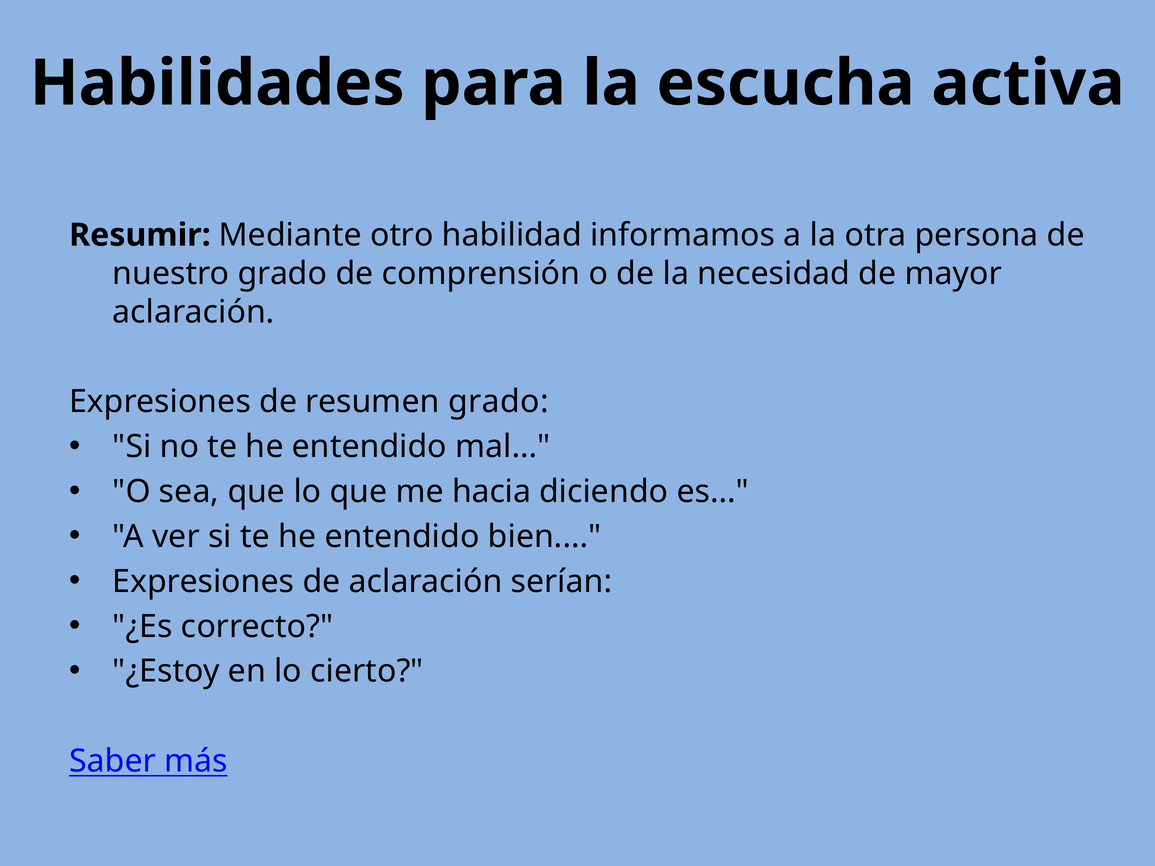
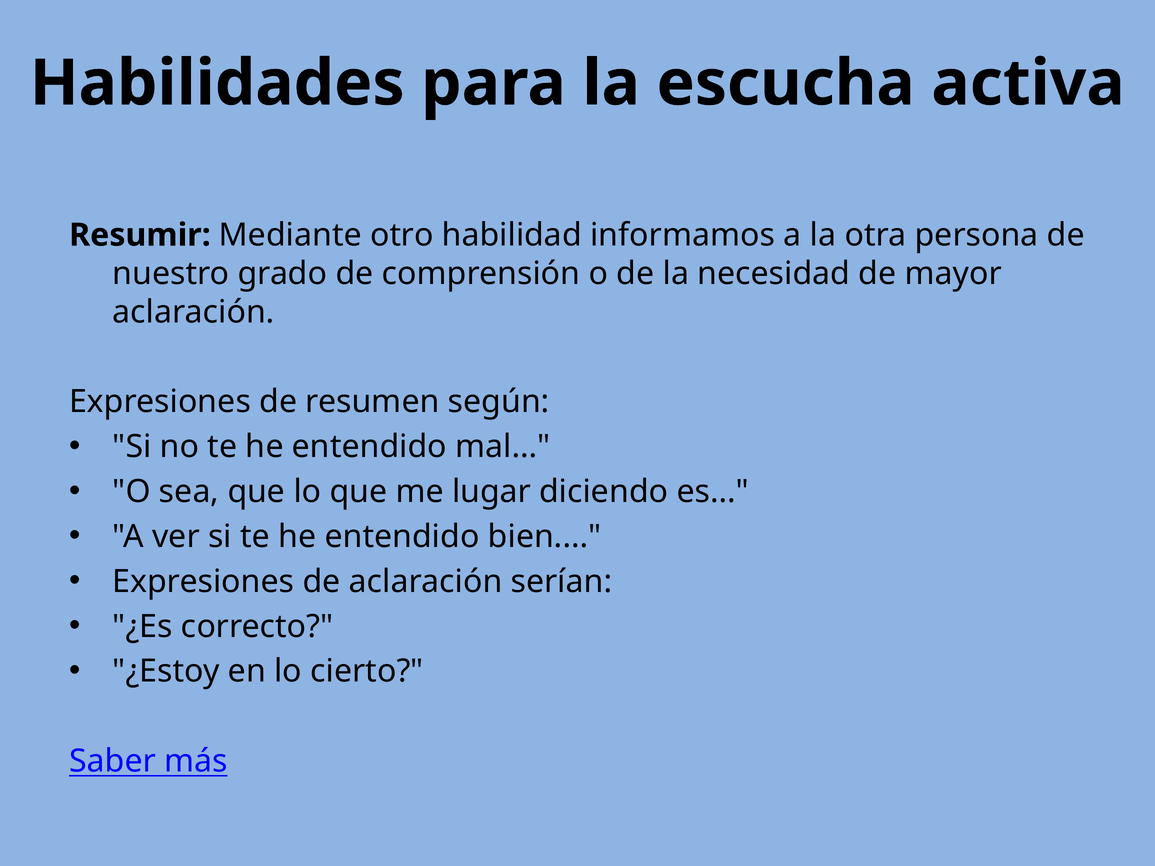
resumen grado: grado -> según (499, 402)
hacia: hacia -> lugar (492, 492)
